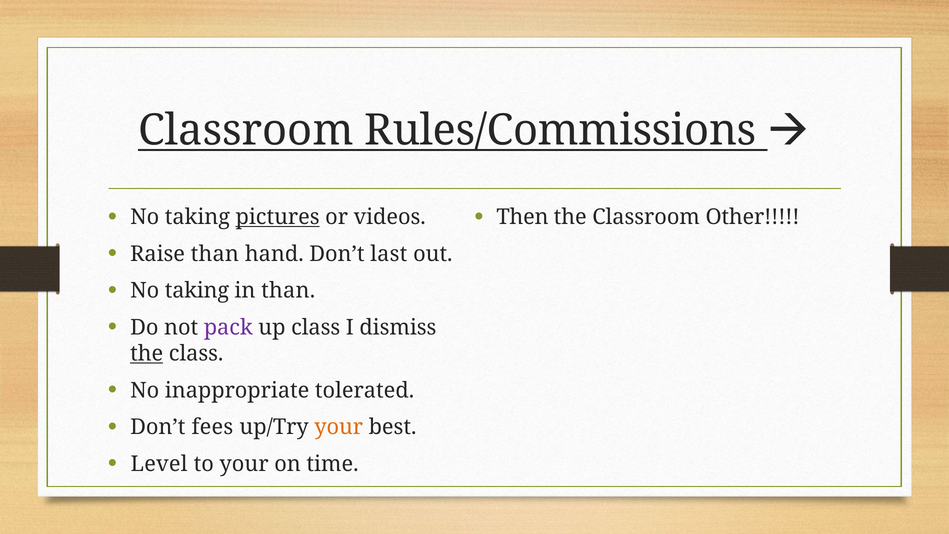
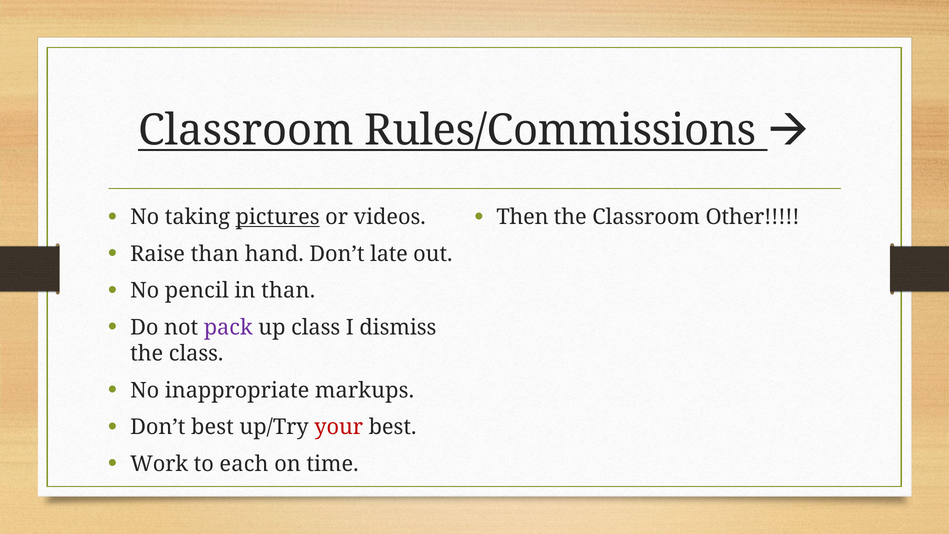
last: last -> late (389, 254)
taking: taking -> pencil (197, 291)
the underline: present -> none (147, 354)
tolerated: tolerated -> markups (364, 390)
Don’t fees: fees -> best (212, 427)
your colour: orange -> red (339, 427)
Level: Level -> Work (159, 464)
to your: your -> each (244, 464)
